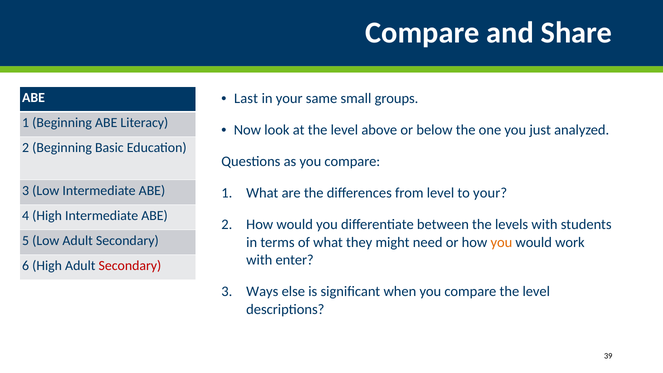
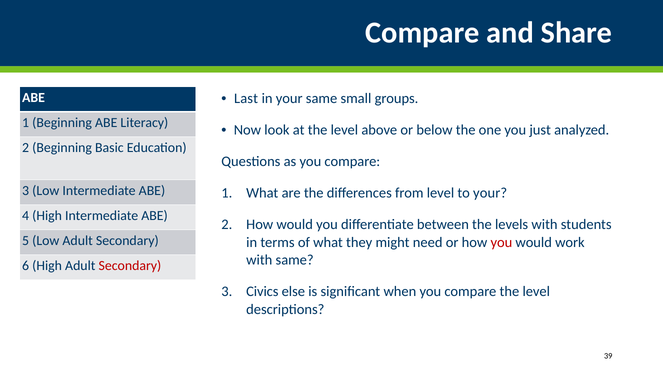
you colour: orange -> red (501, 242)
with enter: enter -> same (295, 260)
Ways: Ways -> Civics (262, 292)
